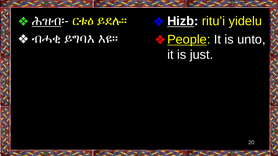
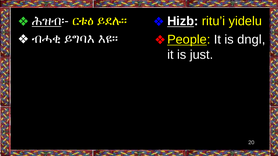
unto: unto -> dngl (251, 40)
